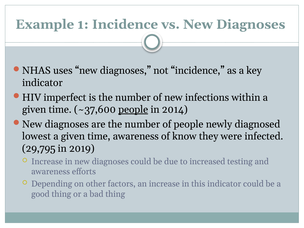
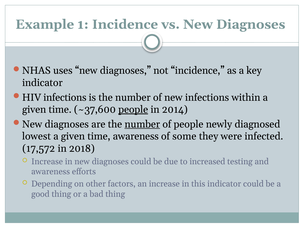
HIV imperfect: imperfect -> infections (65, 97)
number underline: none -> present (142, 124)
know: know -> some (184, 136)
29,795: 29,795 -> 17,572 (39, 148)
2019: 2019 -> 2018 (82, 148)
